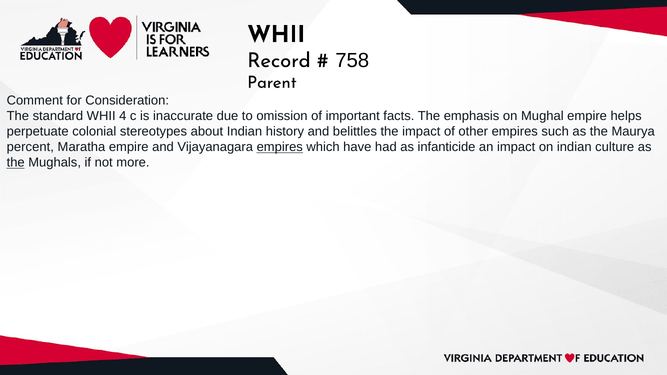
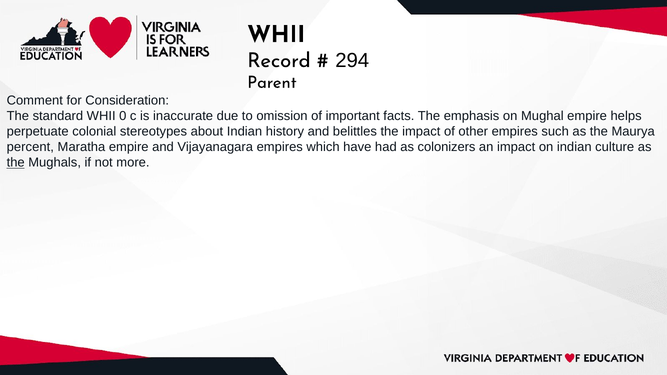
758: 758 -> 294 (352, 60)
4: 4 -> 0 (123, 116)
empires underline: present -> none (280, 147)
infanticide: infanticide -> colonizers (447, 147)
